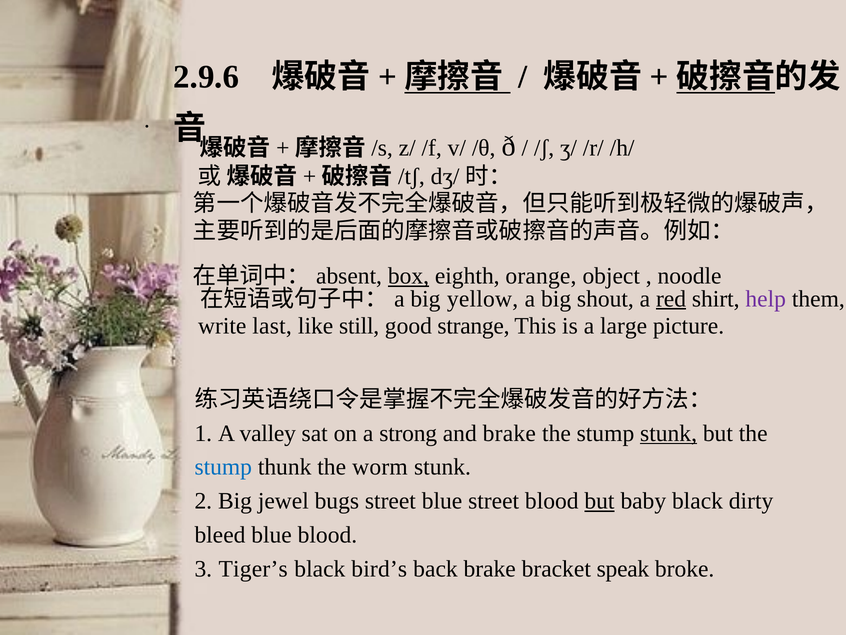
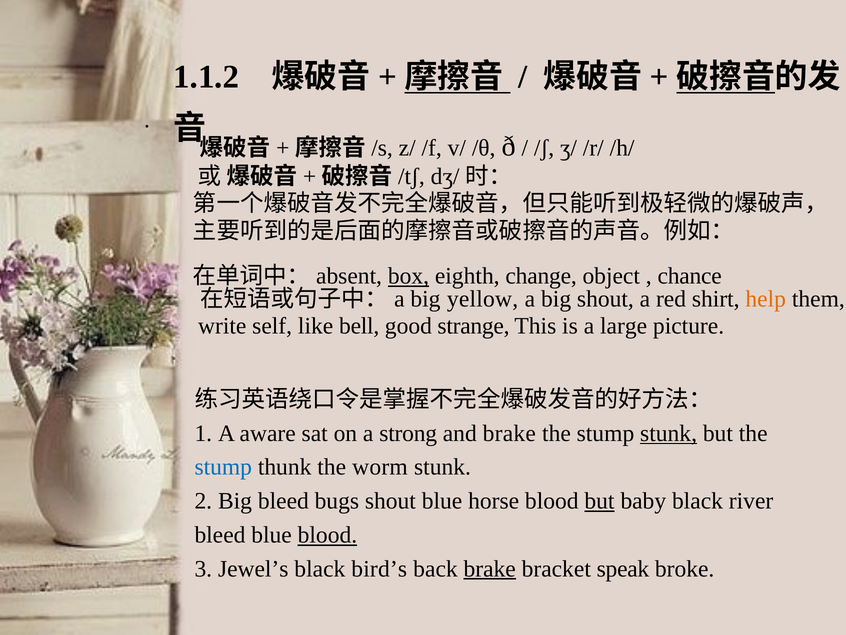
2.9.6: 2.9.6 -> 1.1.2 (206, 77)
orange: orange -> change (541, 276)
noodle: noodle -> chance (690, 276)
red underline: present -> none (671, 299)
help colour: purple -> orange (766, 299)
last: last -> self (272, 326)
still: still -> bell (359, 326)
valley: valley -> aware (268, 433)
Big jewel: jewel -> bleed (283, 501)
bugs street: street -> shout (390, 501)
blue street: street -> horse (494, 501)
dirty: dirty -> river (751, 501)
blood underline: none -> present (327, 535)
Tiger’s: Tiger’s -> Jewel’s (253, 568)
brake underline: none -> present (490, 568)
